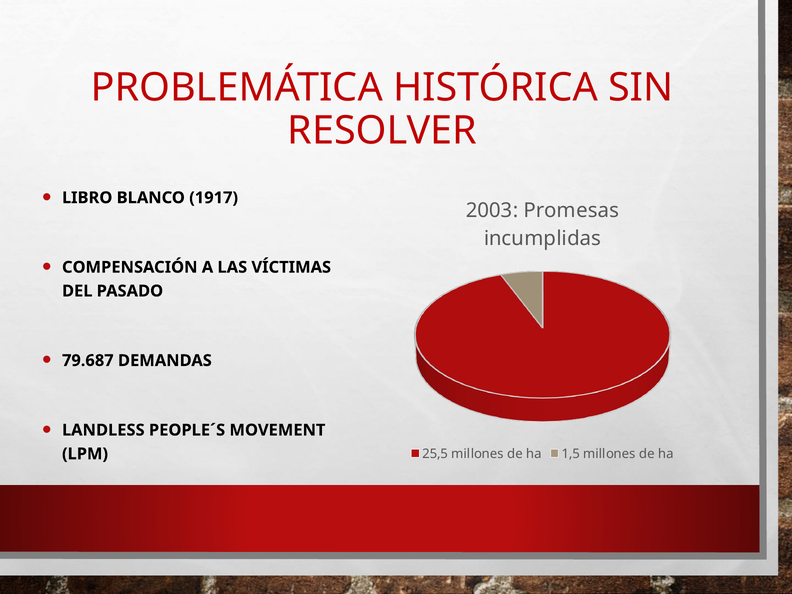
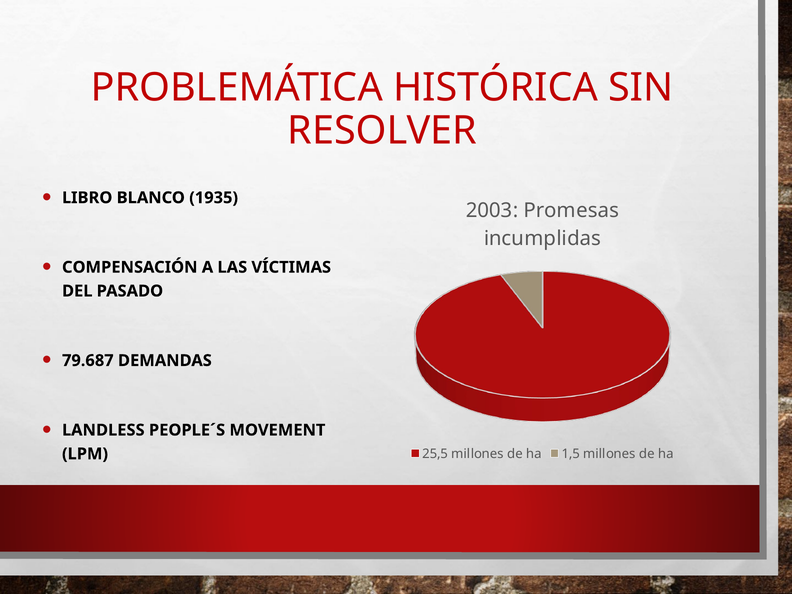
1917: 1917 -> 1935 (214, 198)
